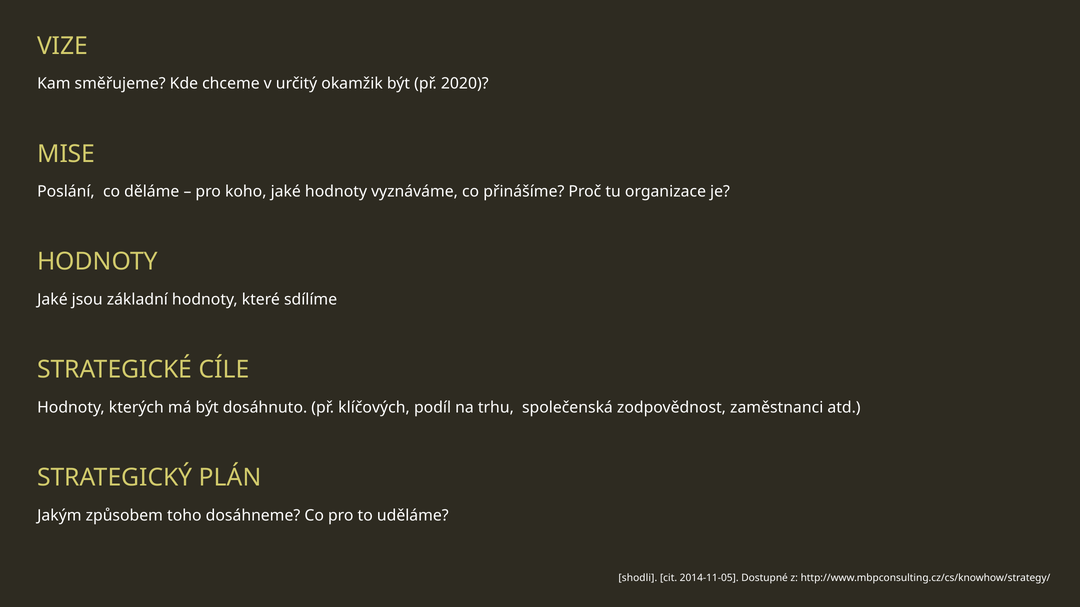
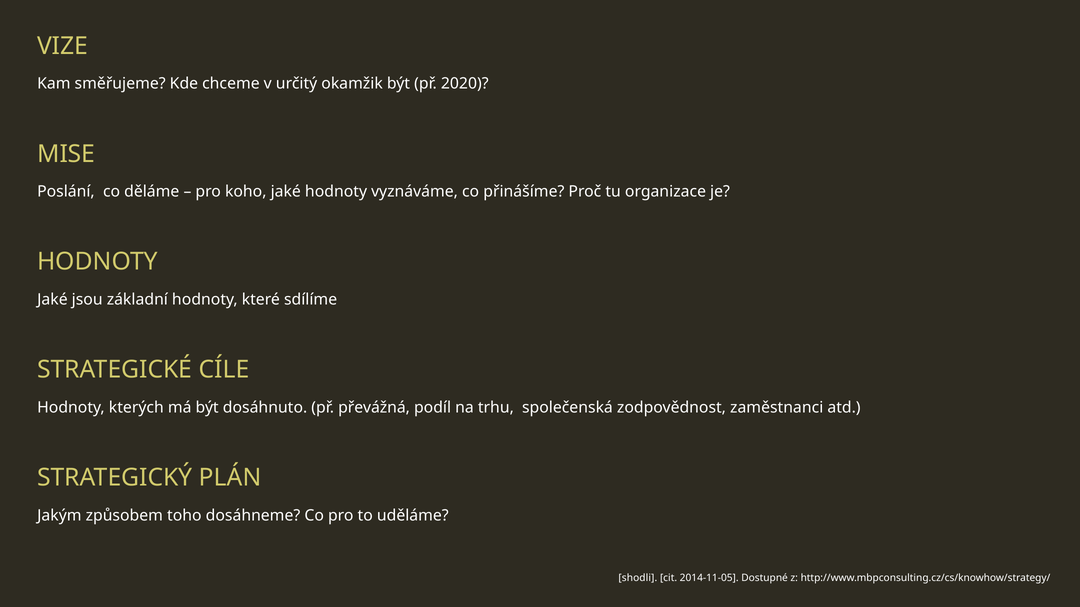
klíčových: klíčových -> převážná (374, 408)
